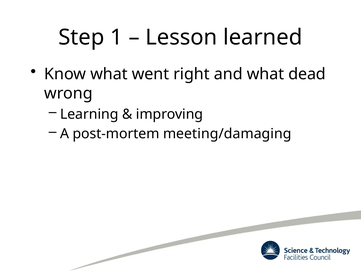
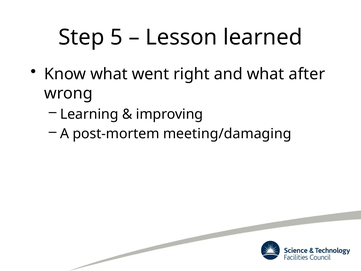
1: 1 -> 5 (116, 37)
dead: dead -> after (307, 74)
